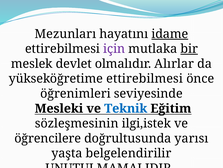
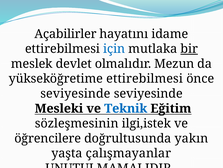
Mezunları: Mezunları -> Açabilirler (66, 34)
idame underline: present -> none (170, 34)
için colour: purple -> blue (114, 49)
Alırlar: Alırlar -> Mezun (174, 64)
öğrenimleri: öğrenimleri -> seviyesinde (75, 93)
yarısı: yarısı -> yakın (191, 138)
belgelendirilir: belgelendirilir -> çalışmayanlar (128, 153)
